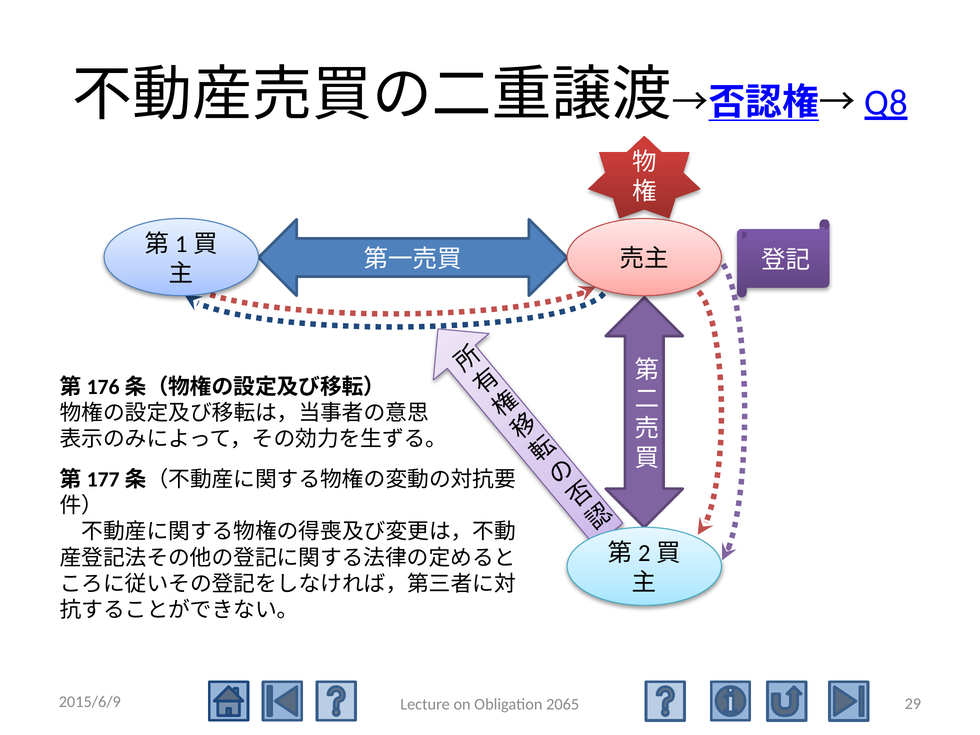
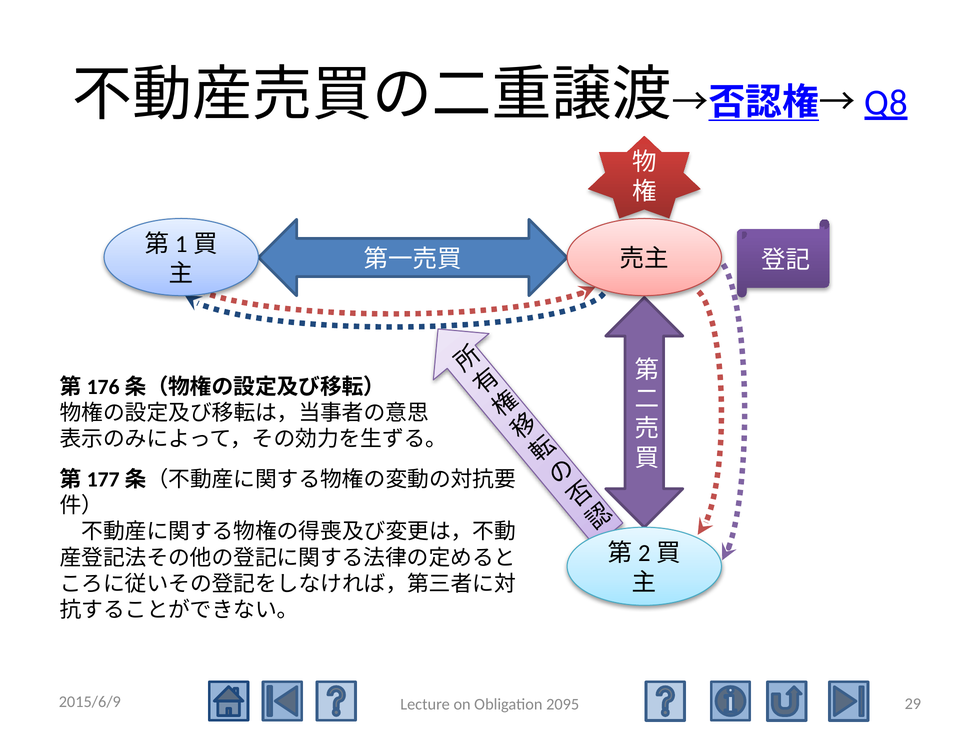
2065: 2065 -> 2095 (563, 704)
